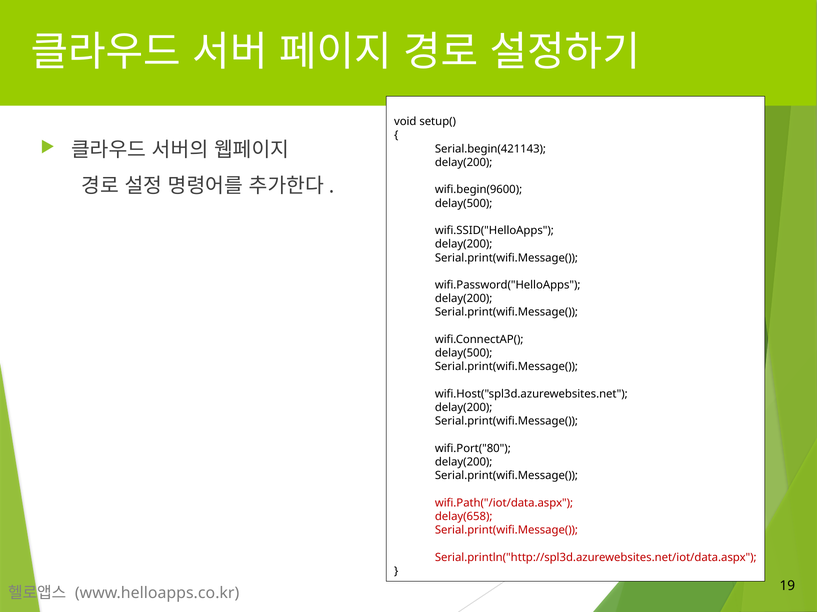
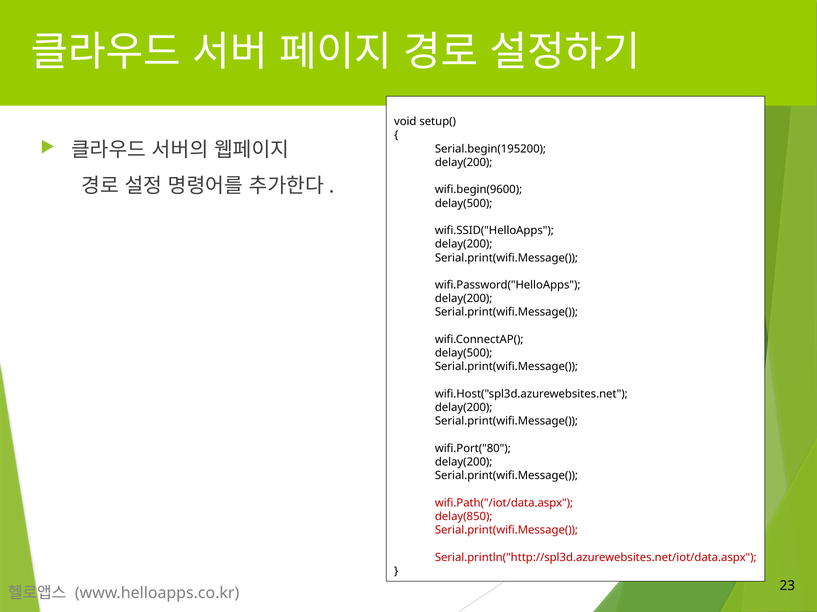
Serial.begin(421143: Serial.begin(421143 -> Serial.begin(195200 (490, 149)
delay(658: delay(658 -> delay(850 (464, 517)
19: 19 -> 23 (787, 586)
